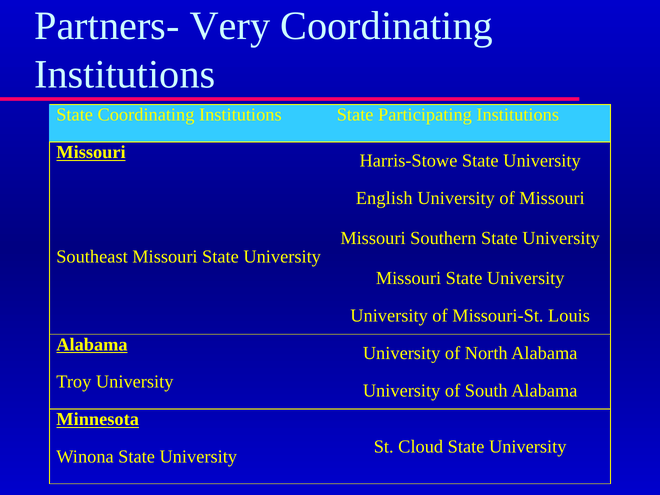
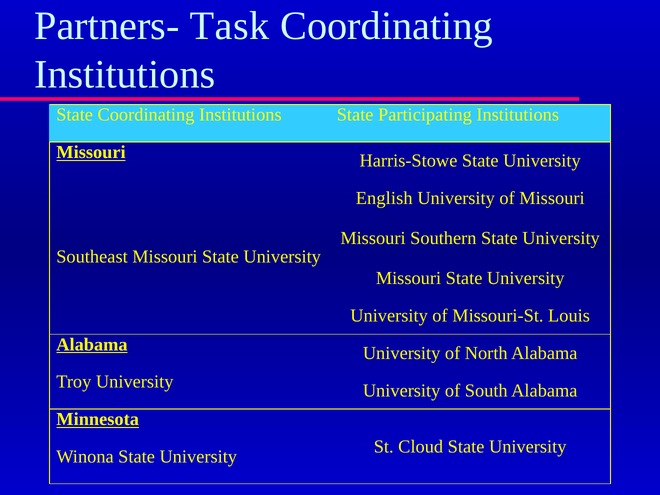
Very: Very -> Task (230, 26)
